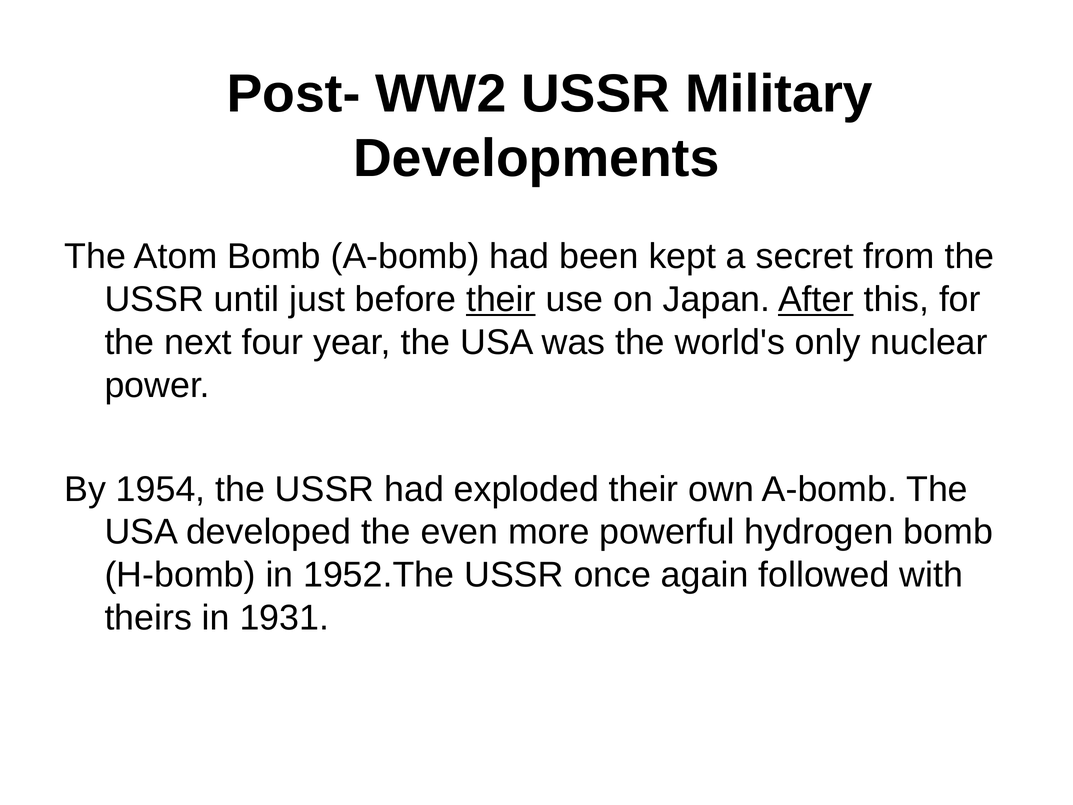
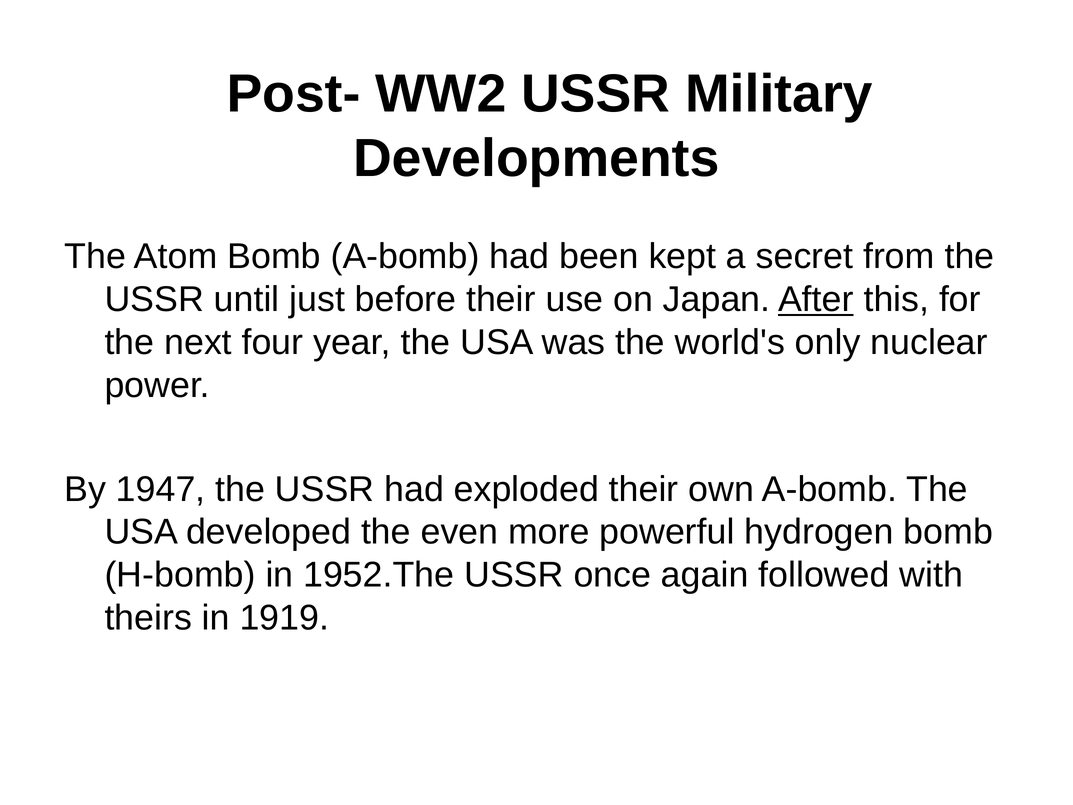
their underline: present -> none (501, 299)
1954: 1954 -> 1947 (161, 489)
1931: 1931 -> 1919 (284, 618)
